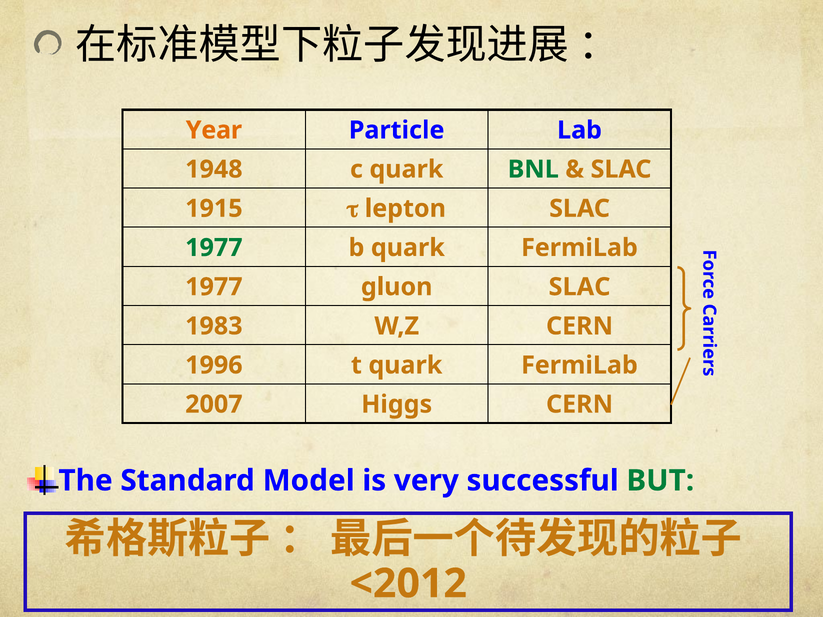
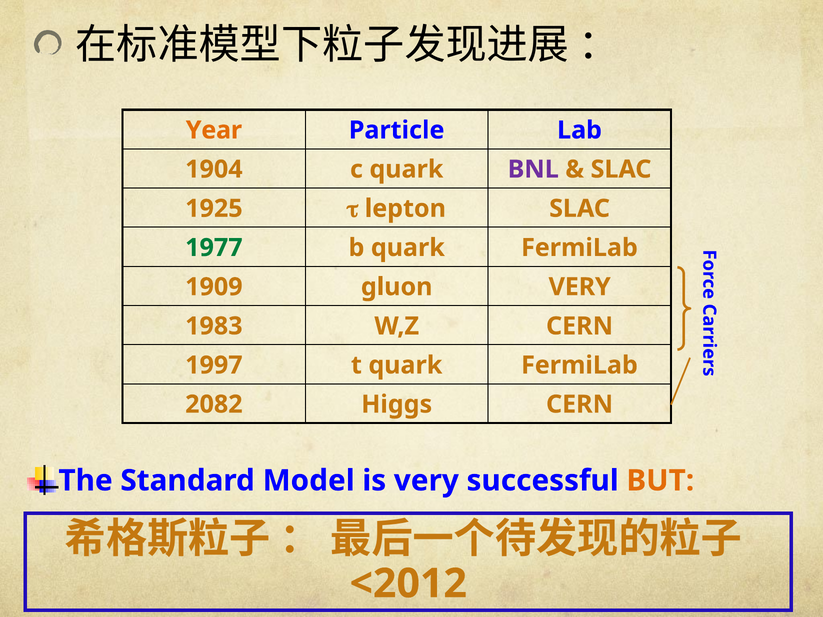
1948: 1948 -> 1904 (214, 169)
BNL colour: green -> purple (533, 169)
1915: 1915 -> 1925 (214, 209)
1977: 1977 -> 1909 (214, 287)
gluon SLAC: SLAC -> VERY (580, 287)
1996: 1996 -> 1997 (214, 365)
2007: 2007 -> 2082 (214, 404)
BUT colour: green -> orange (660, 481)
